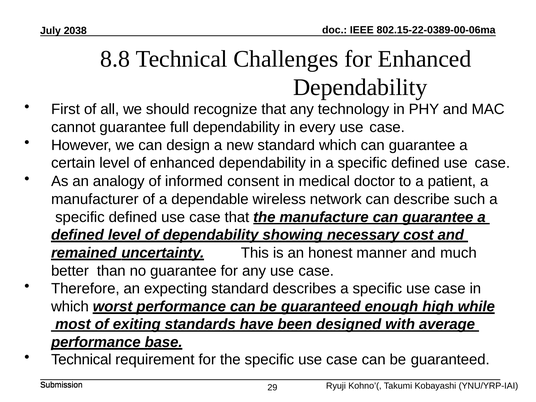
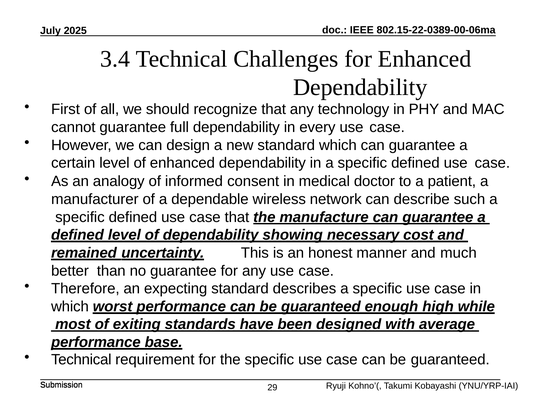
2038: 2038 -> 2025 (75, 31)
8.8: 8.8 -> 3.4 (115, 59)
